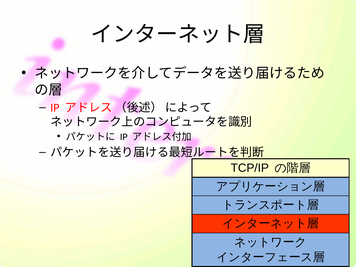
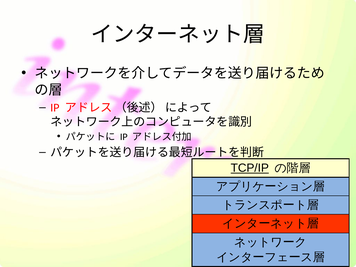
TCP/IP underline: none -> present (250, 168)
